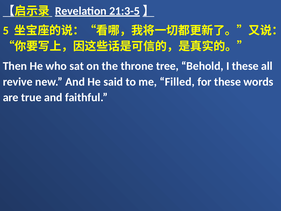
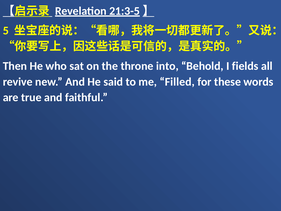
tree: tree -> into (167, 66)
I these: these -> fields (245, 66)
